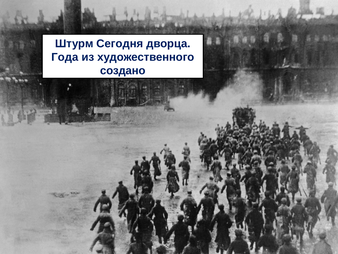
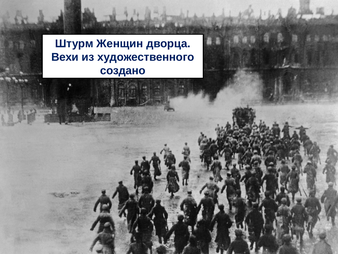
Сегодня: Сегодня -> Женщин (120, 44)
Года: Года -> Вехи (65, 57)
